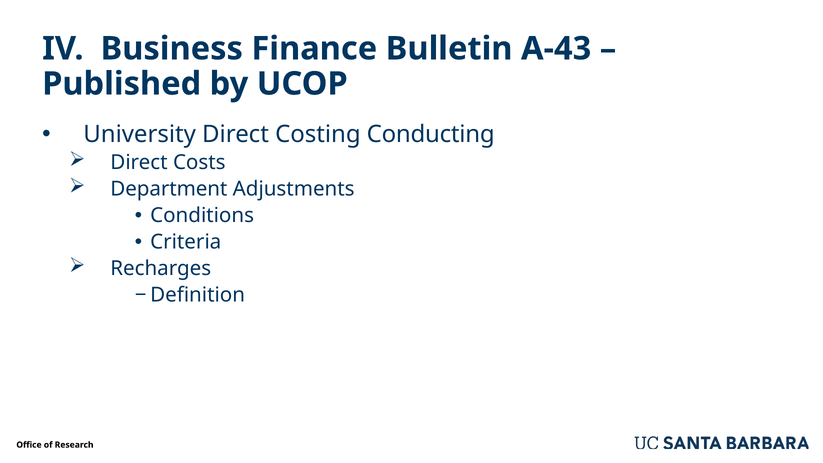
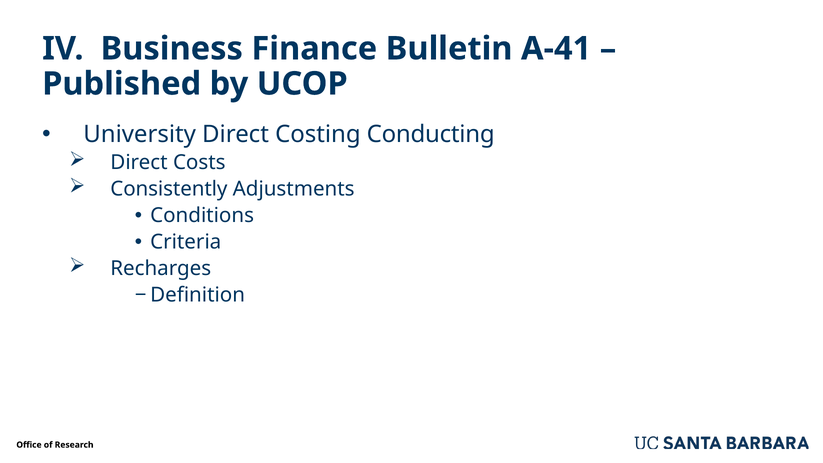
A-43: A-43 -> A-41 (556, 49)
Department: Department -> Consistently (169, 189)
